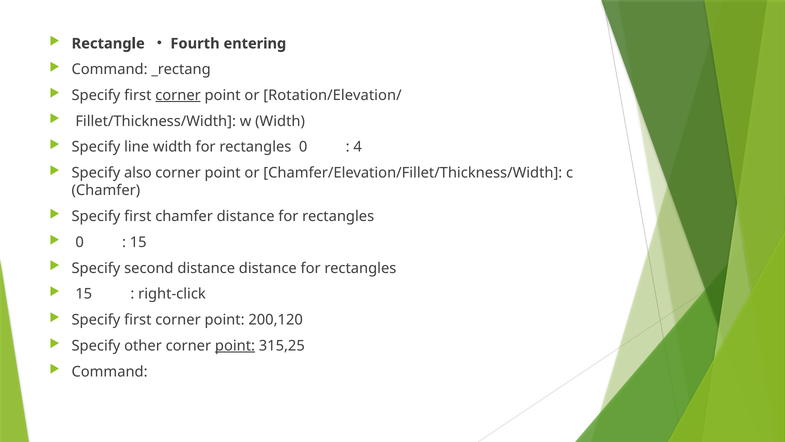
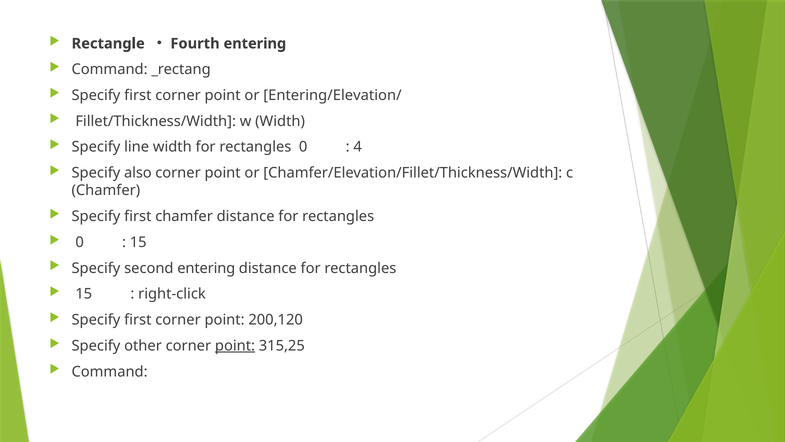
corner underline: present -> none (178, 95)
Rotation/Elevation/: Rotation/Elevation/ -> Entering/Elevation/ (332, 95)
second distance: distance -> entering (206, 268)
